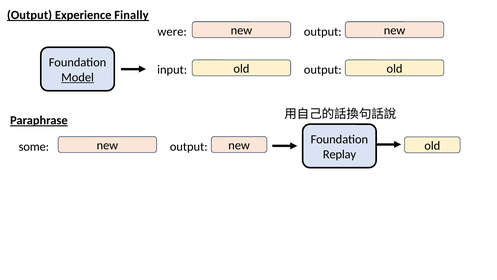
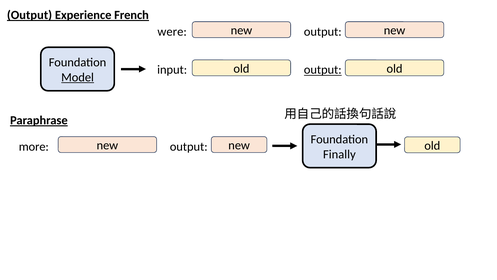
Finally: Finally -> French (132, 15)
output underline: none -> present (323, 70)
some: some -> more (34, 146)
Replay: Replay -> Finally (339, 154)
